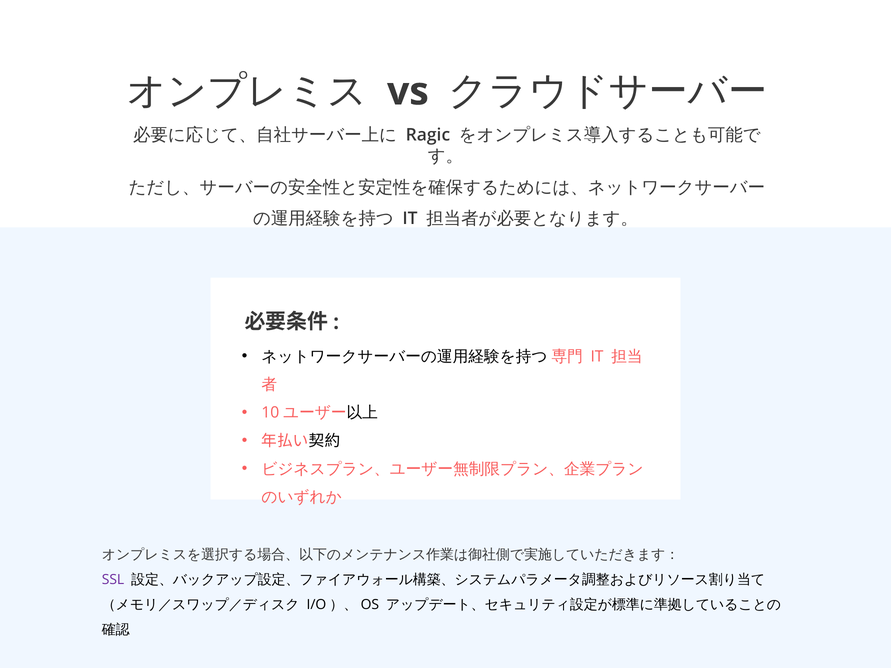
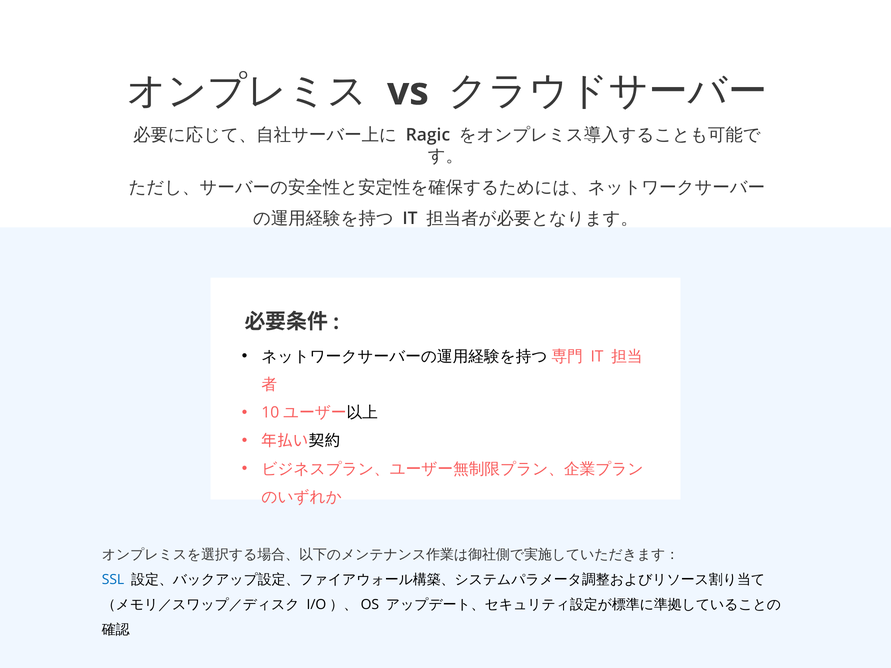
SSL colour: purple -> blue (113, 580)
